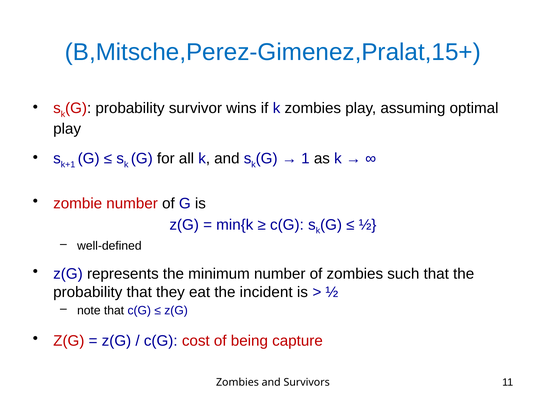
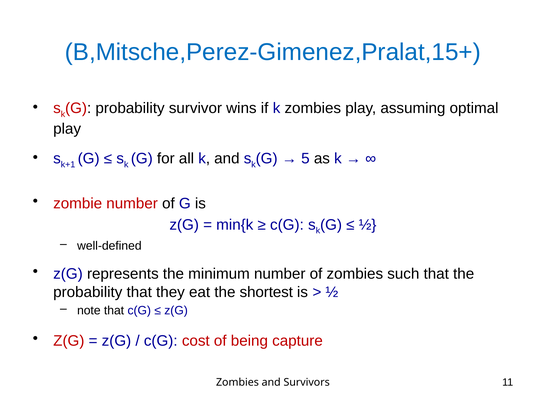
1: 1 -> 5 (305, 159)
incident: incident -> shortest (266, 292)
